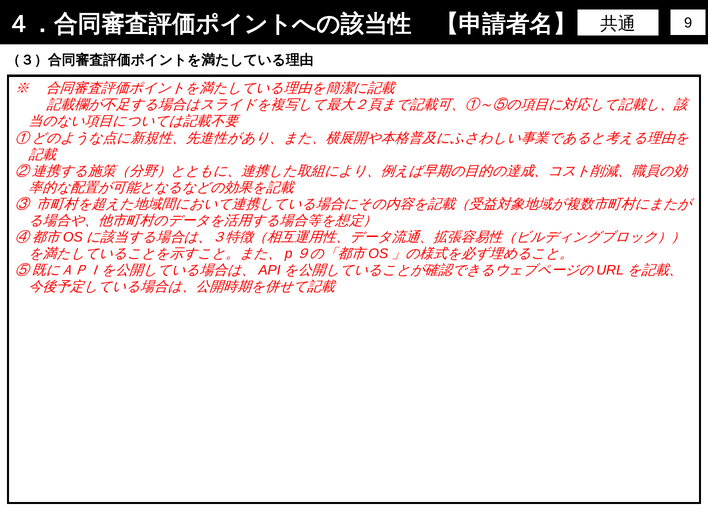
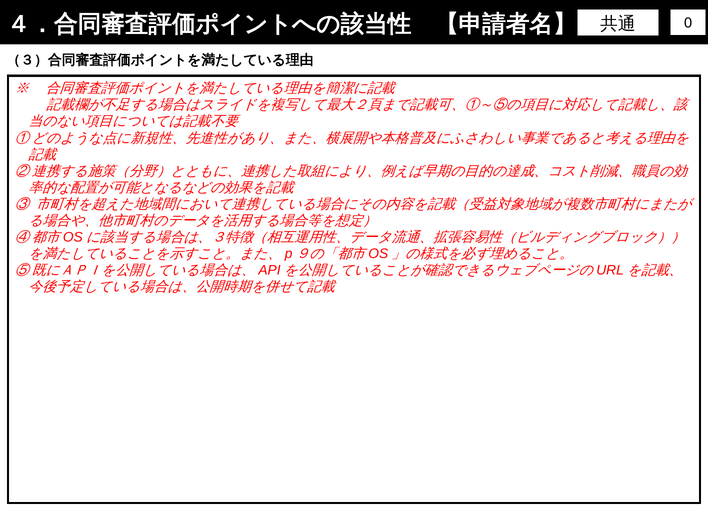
9: 9 -> 0 (688, 23)
